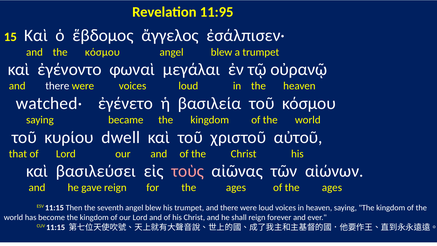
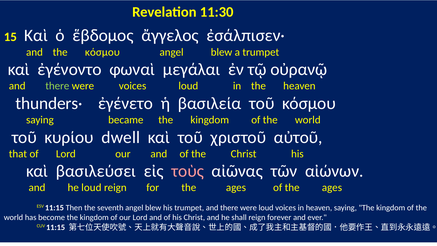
11:95: 11:95 -> 11:30 (217, 12)
there colour: white -> light green (57, 86)
watched·: watched· -> thunders· (49, 104)
he gave: gave -> loud (91, 188)
